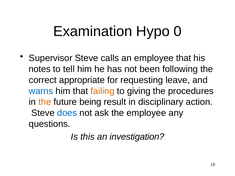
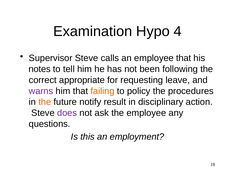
0: 0 -> 4 (178, 31)
warns colour: blue -> purple (41, 91)
giving: giving -> policy (139, 91)
being: being -> notify (90, 102)
does colour: blue -> purple (67, 113)
investigation: investigation -> employment (137, 137)
